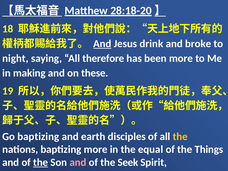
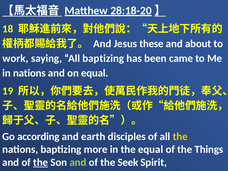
And underline: present -> none (102, 44)
drink: drink -> these (151, 44)
broke: broke -> about (198, 44)
night: night -> work (15, 58)
All therefore: therefore -> baptizing (103, 58)
been more: more -> came (181, 58)
in making: making -> nations (29, 73)
on these: these -> equal (95, 73)
Go baptizing: baptizing -> according (38, 136)
and colour: pink -> light green (78, 162)
